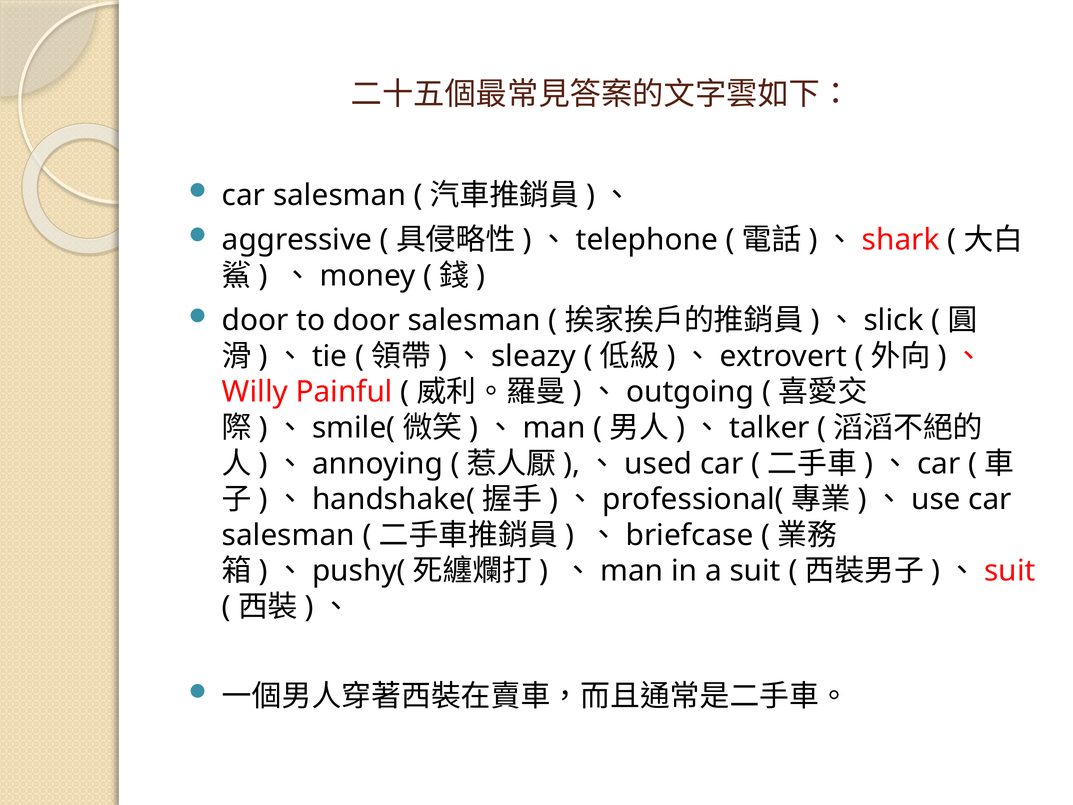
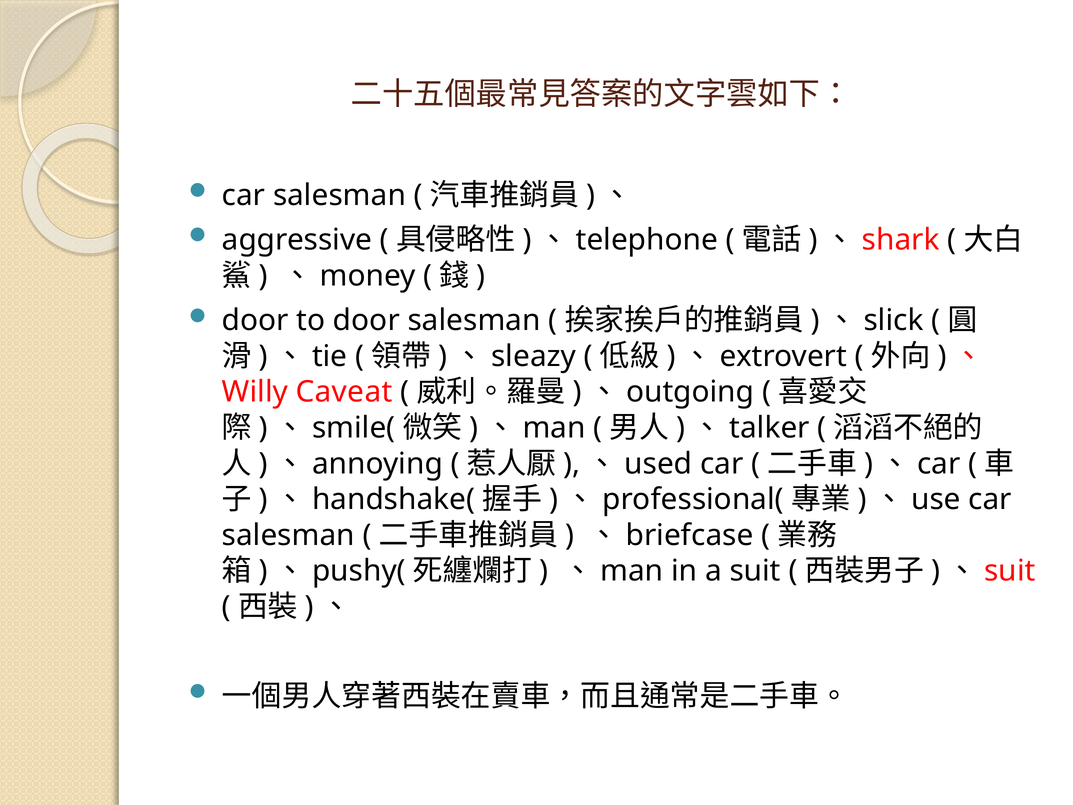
Painful: Painful -> Caveat (344, 392)
